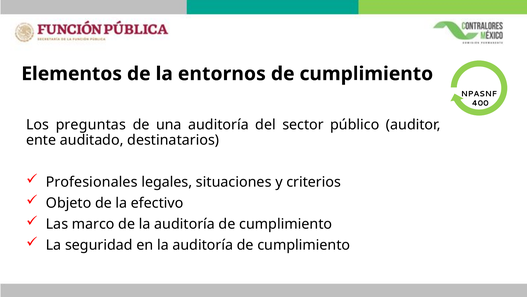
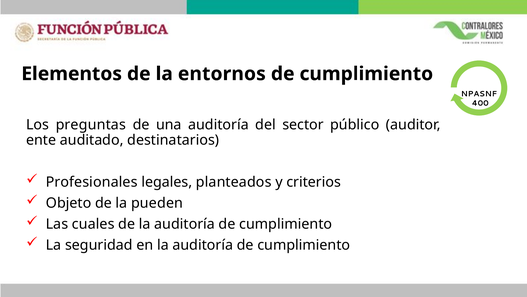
situaciones: situaciones -> planteados (234, 182)
efectivo: efectivo -> pueden (157, 203)
marco: marco -> cuales (93, 224)
